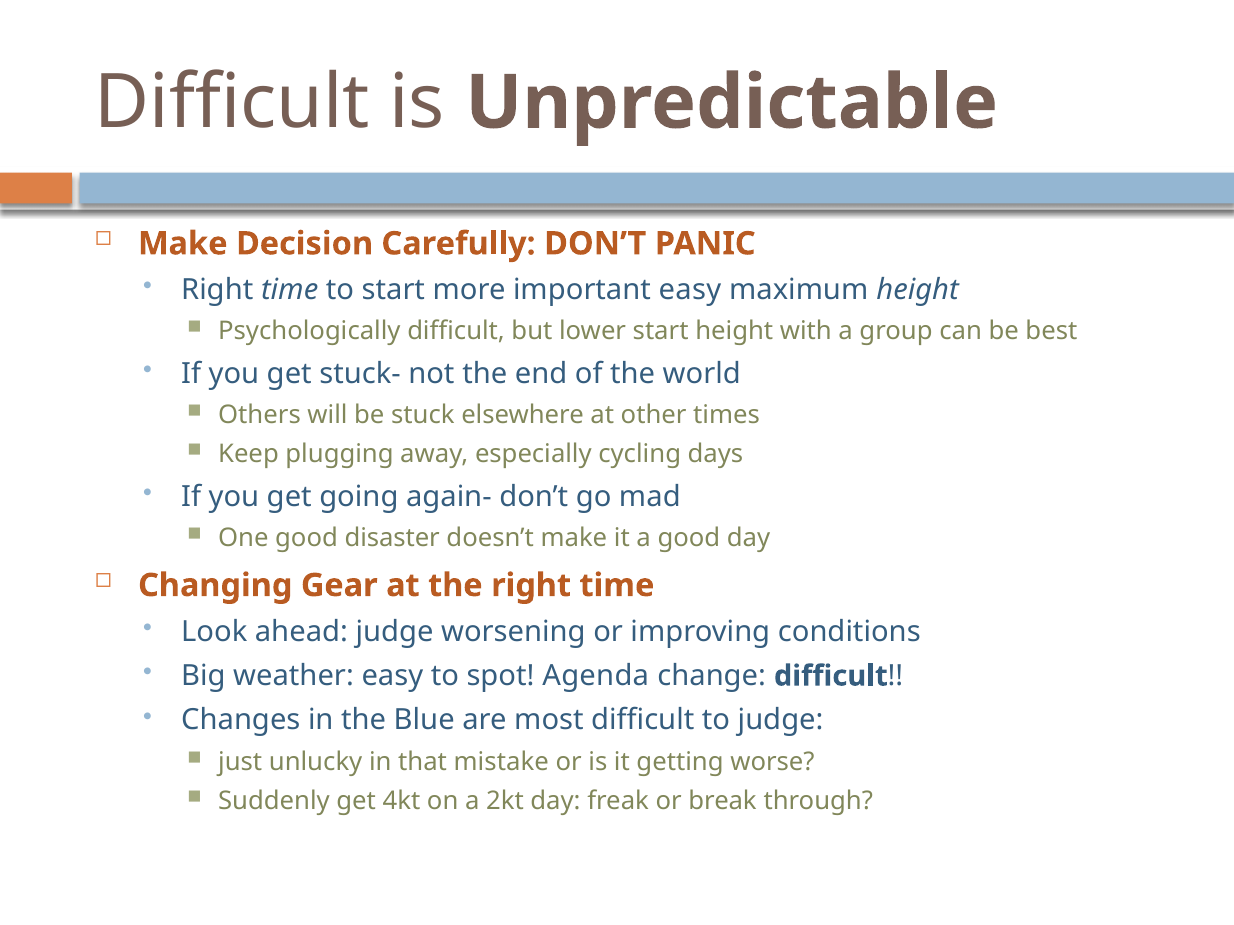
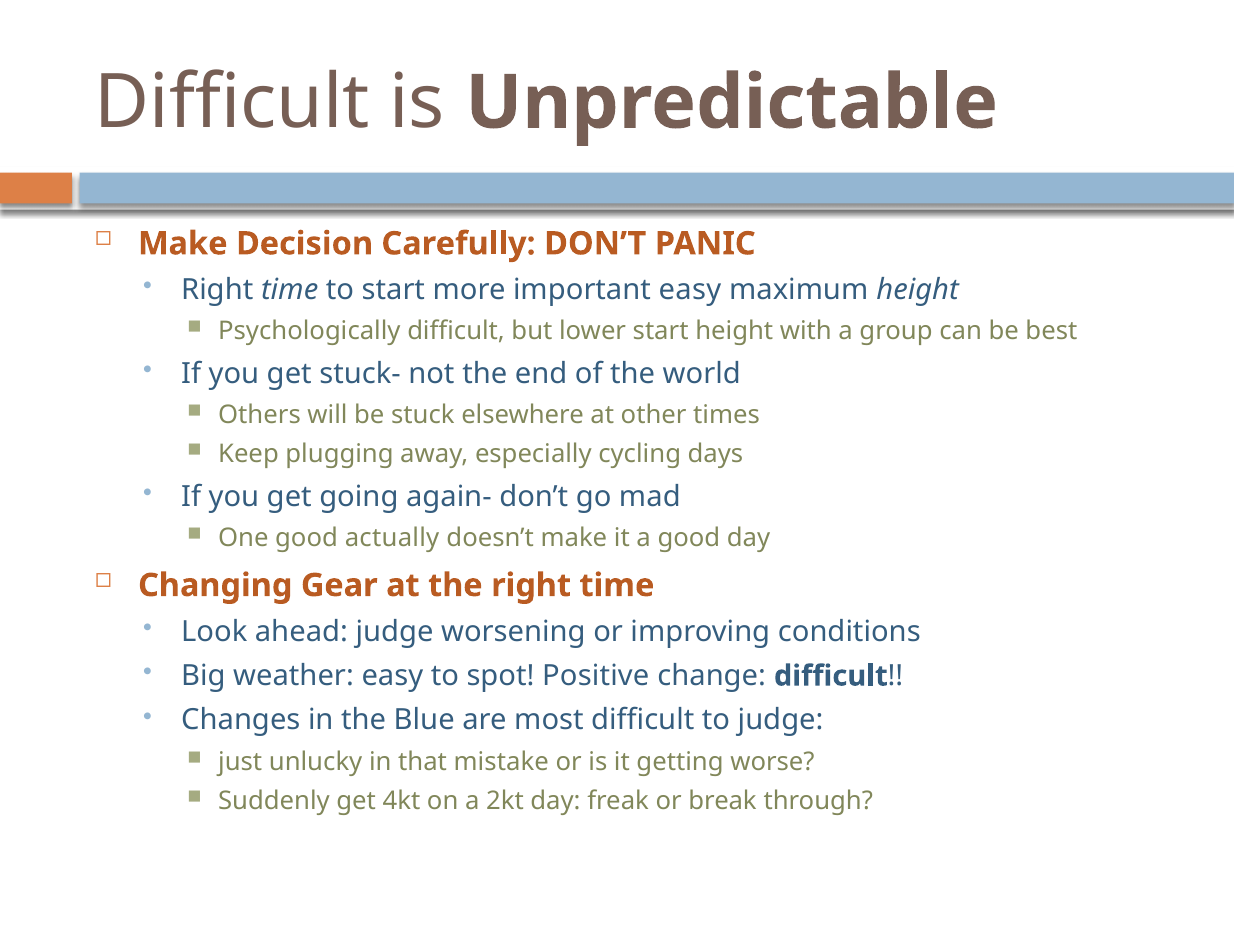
disaster: disaster -> actually (392, 538)
Agenda: Agenda -> Positive (596, 676)
